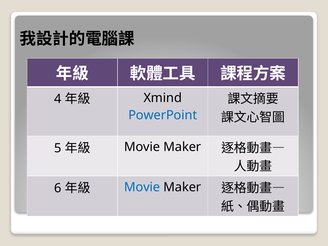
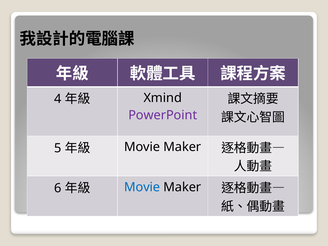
PowerPoint colour: blue -> purple (163, 115)
